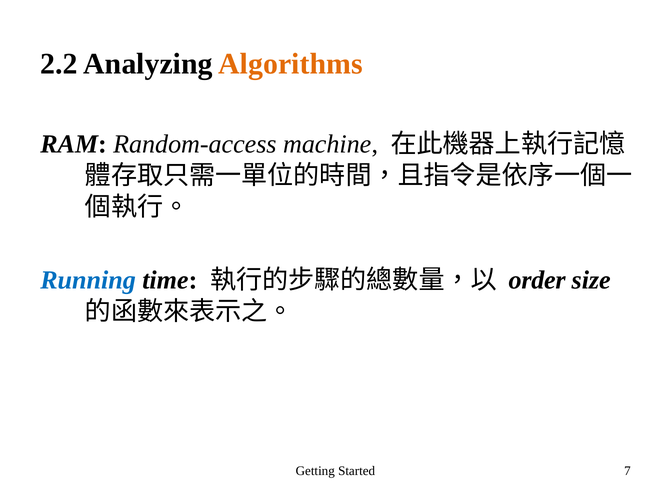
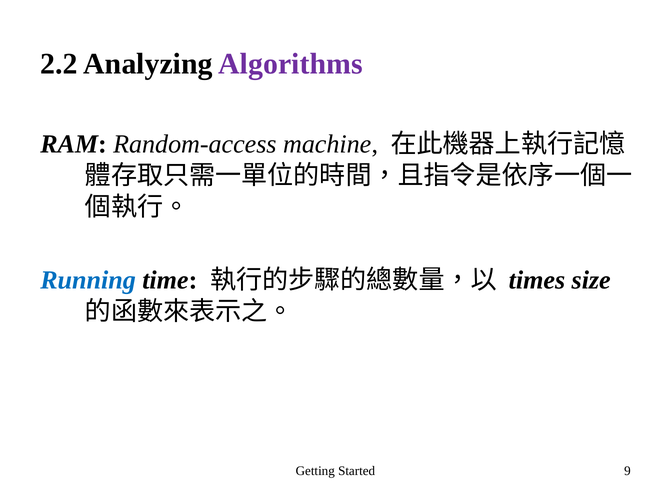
Algorithms colour: orange -> purple (291, 64)
order: order -> times (537, 280)
7: 7 -> 9 (628, 470)
